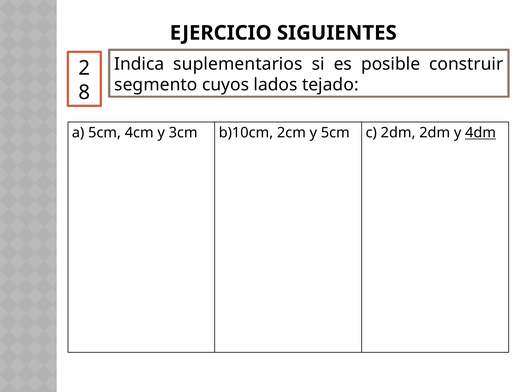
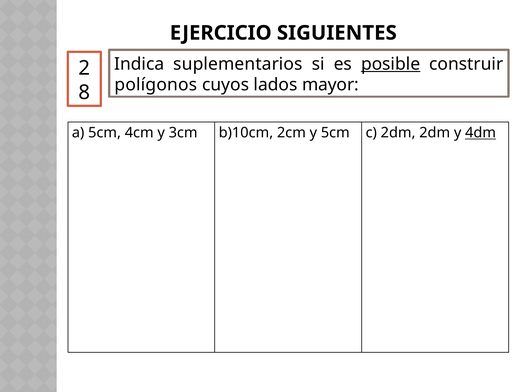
posible underline: none -> present (391, 64)
segmento: segmento -> polígonos (156, 85)
tejado: tejado -> mayor (330, 85)
